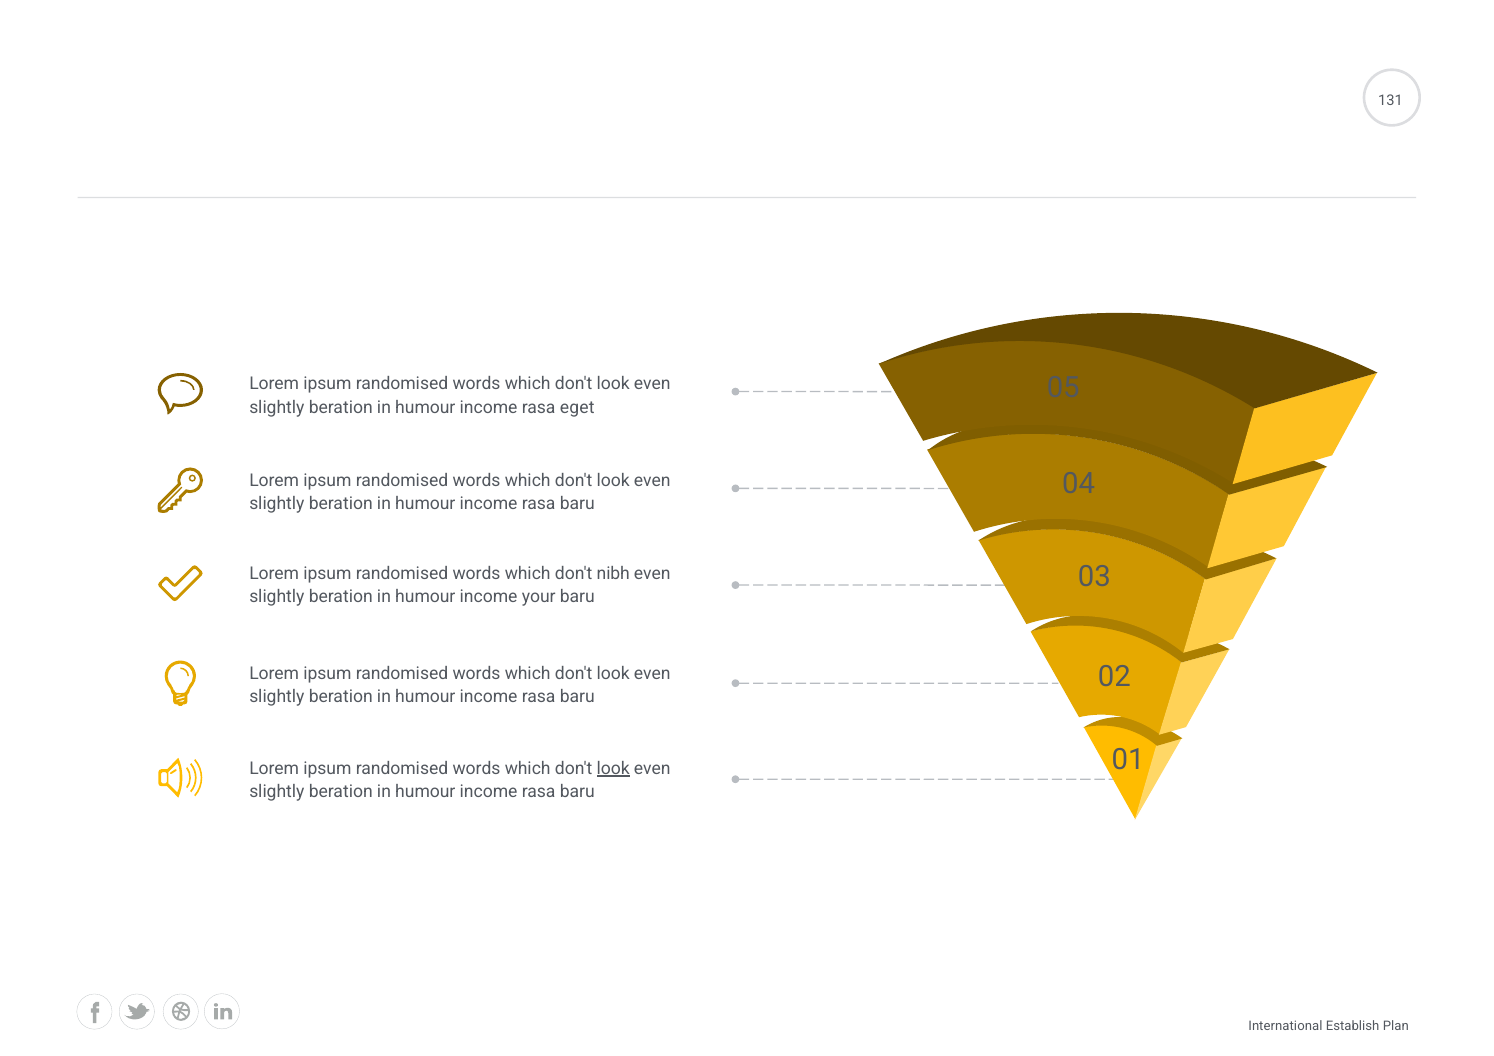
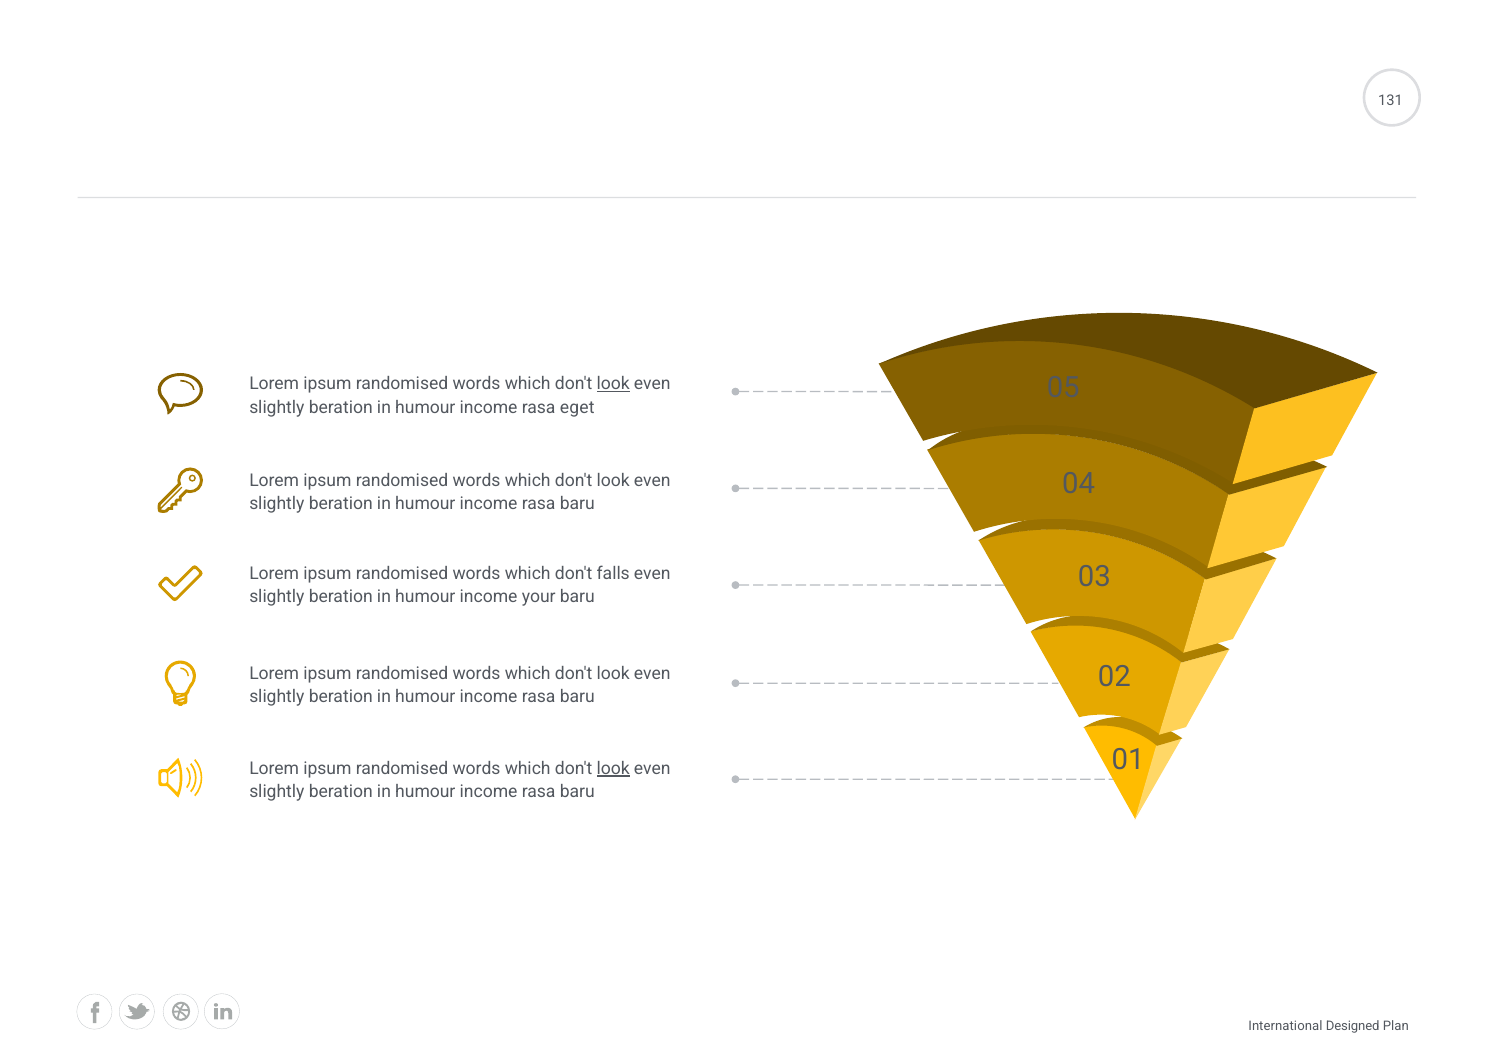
look underline: none -> present (613, 384)
nibh: nibh -> falls (613, 574)
Establish: Establish -> Designed (1353, 1026)
